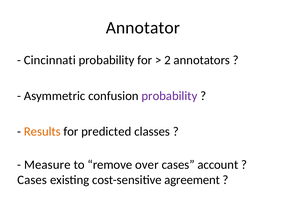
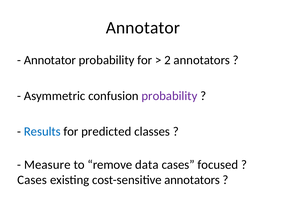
Cincinnati: Cincinnati -> Annotator (50, 60)
Results colour: orange -> blue (42, 131)
over: over -> data (147, 164)
account: account -> focused (218, 164)
cost-sensitive agreement: agreement -> annotators (192, 180)
